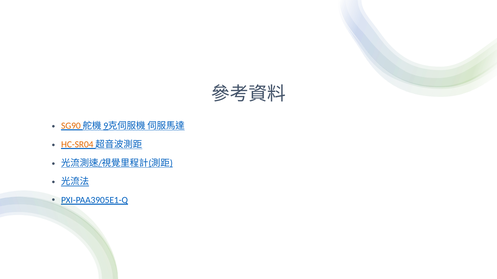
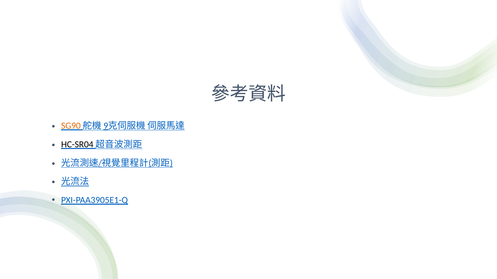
HC-SR04 colour: orange -> black (77, 145)
